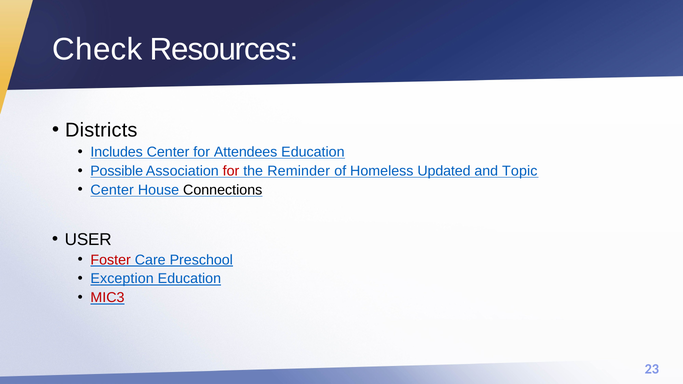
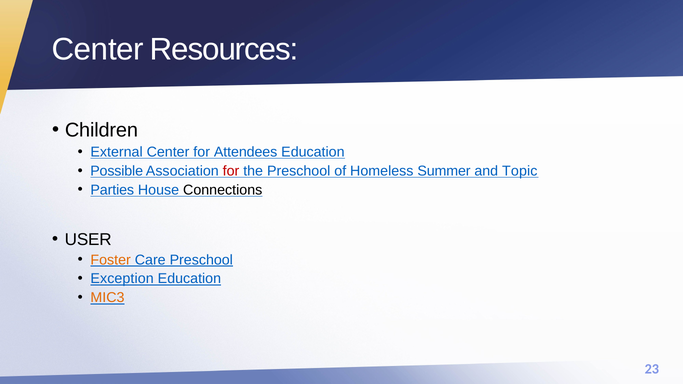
Check: Check -> Center (98, 49)
Districts: Districts -> Children (101, 130)
Includes: Includes -> External (117, 152)
the Reminder: Reminder -> Preschool (299, 171)
Updated: Updated -> Summer (444, 171)
Center: Center -> Parties (112, 190)
Foster colour: red -> orange (111, 260)
MIC3 colour: red -> orange (108, 298)
